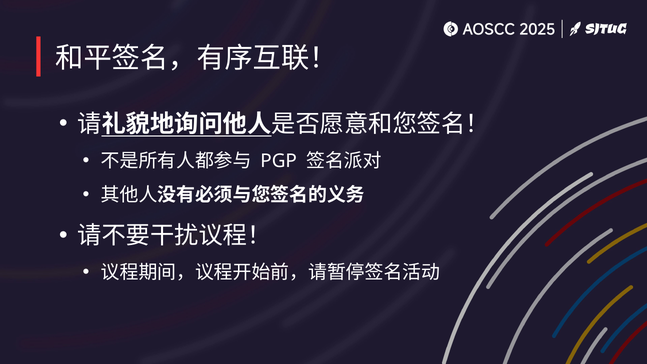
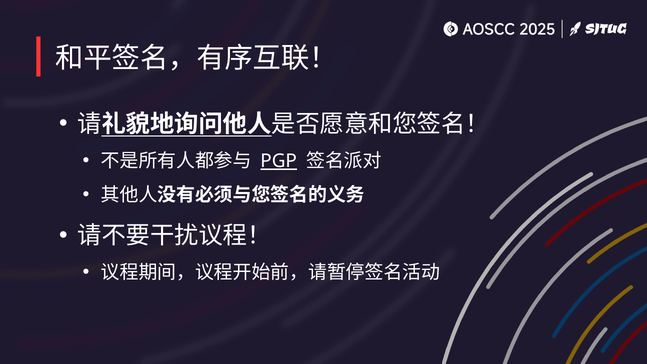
PGP underline: none -> present (279, 161)
